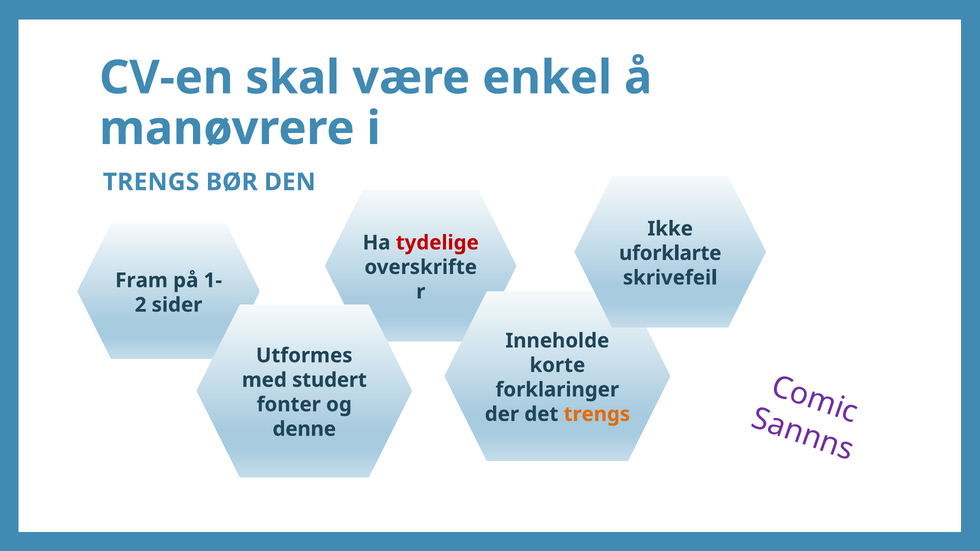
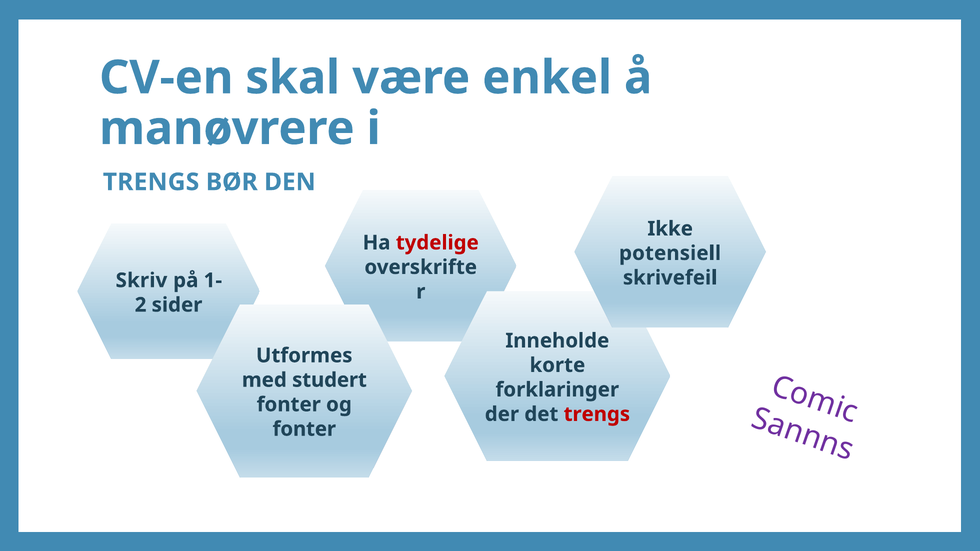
uforklarte: uforklarte -> potensiell (670, 253)
Fram: Fram -> Skriv (141, 281)
trengs colour: orange -> red (597, 414)
denne: denne -> fonter (304, 429)
